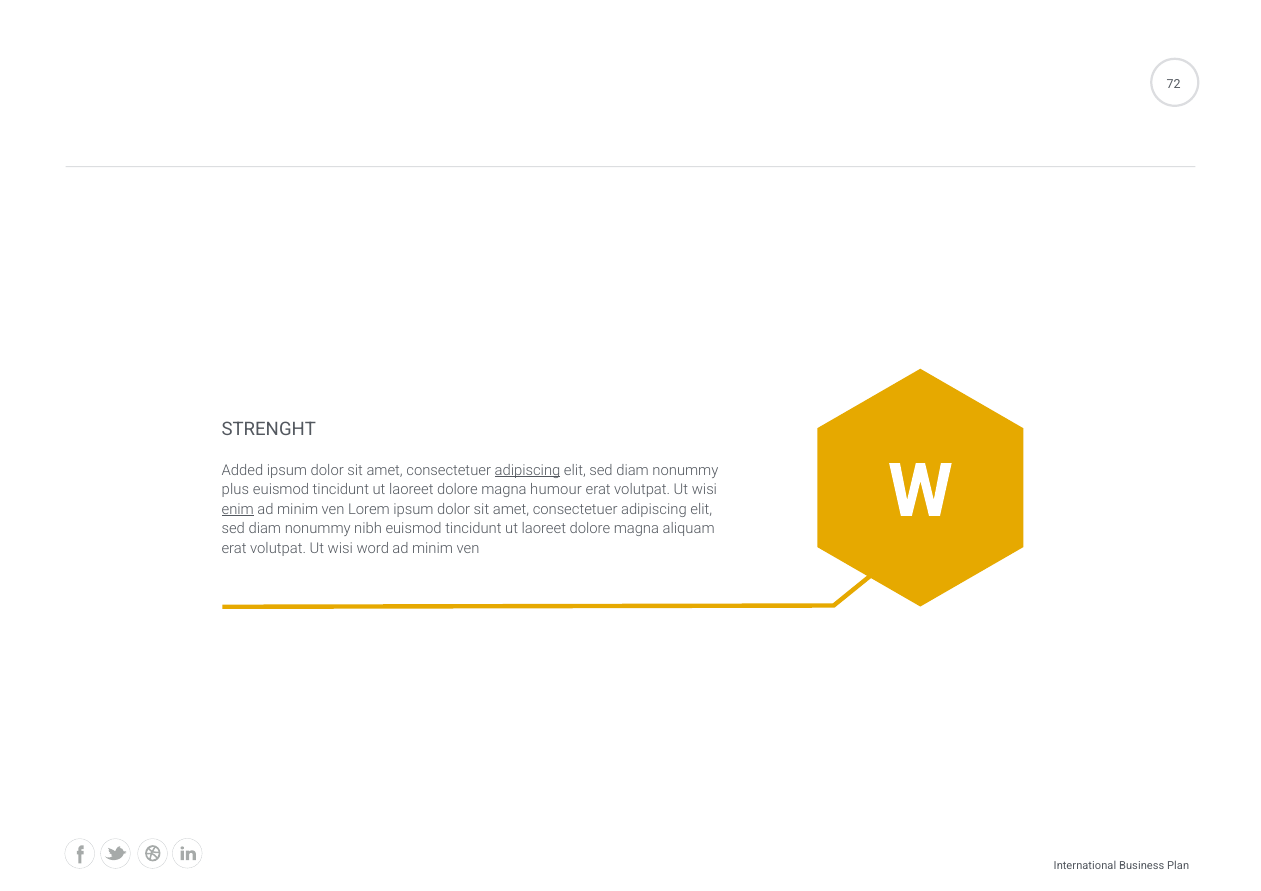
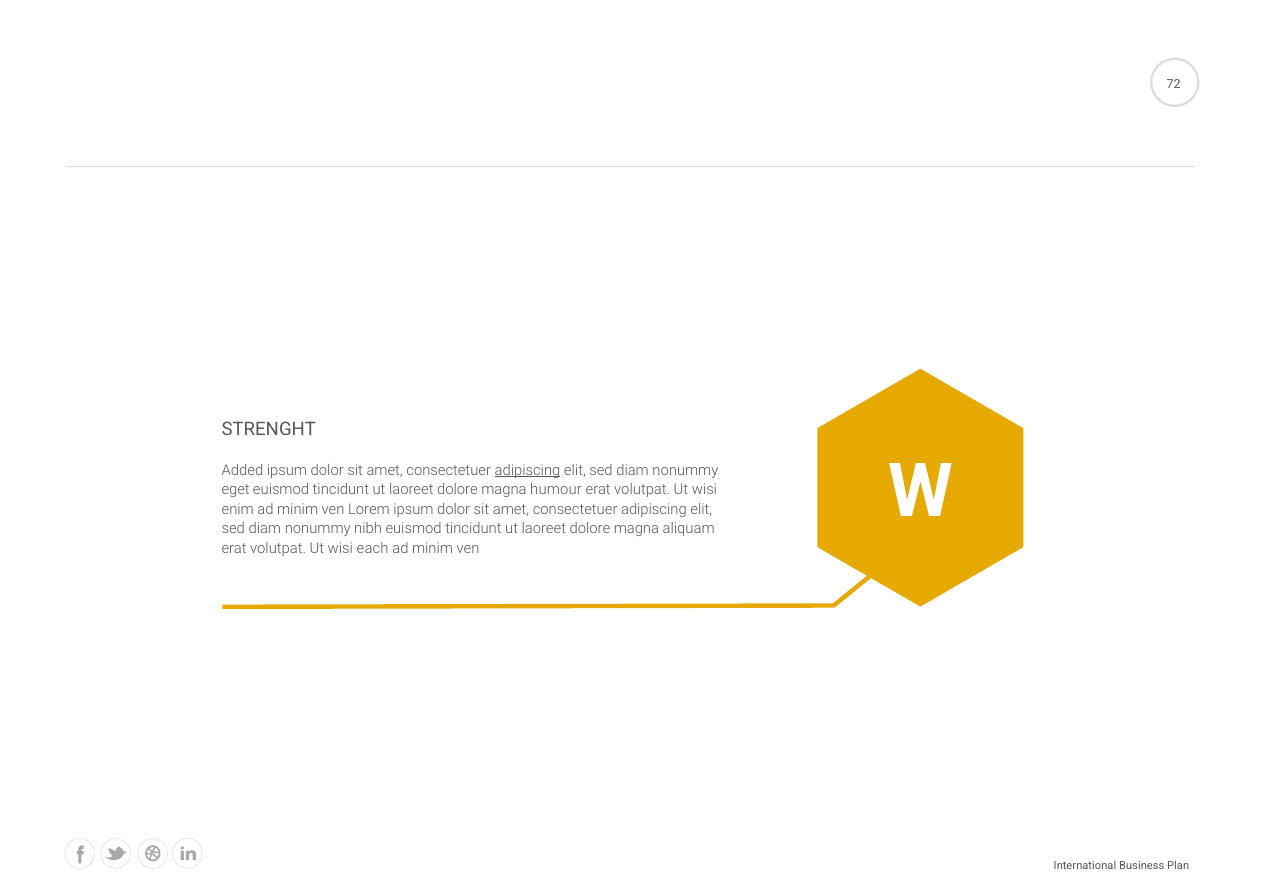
plus: plus -> eget (236, 490)
enim underline: present -> none (238, 510)
word: word -> each (373, 549)
